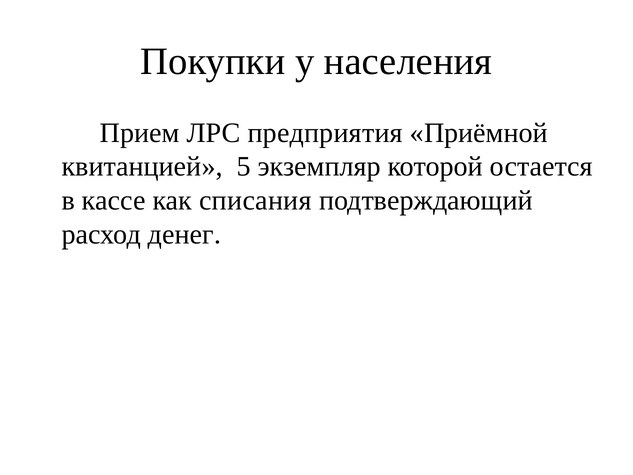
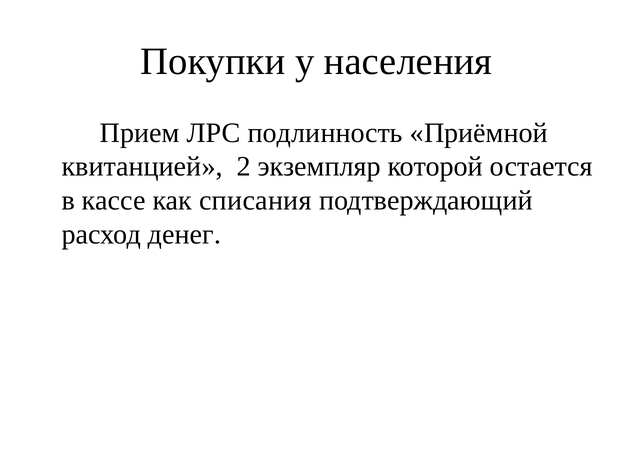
предприятия: предприятия -> подлинность (325, 133)
5: 5 -> 2 (244, 167)
